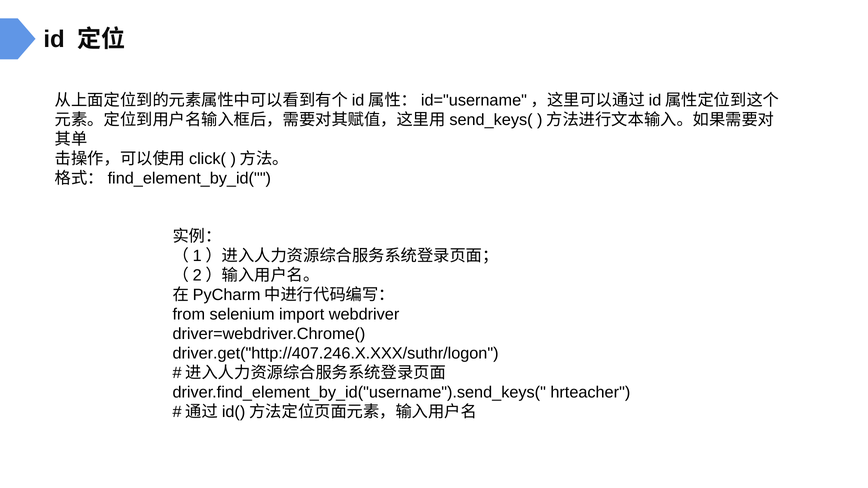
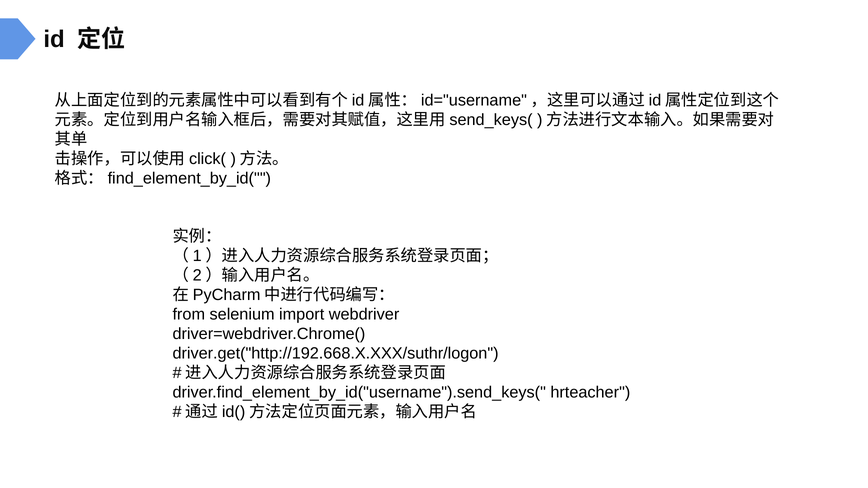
driver.get("http://407.246.X.XXX/suthr/logon: driver.get("http://407.246.X.XXX/suthr/logon -> driver.get("http://192.668.X.XXX/suthr/logon (336, 354)
